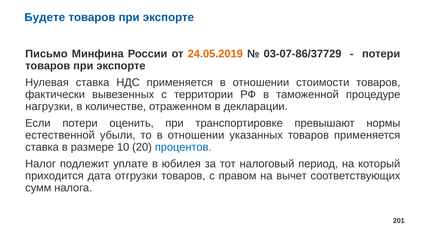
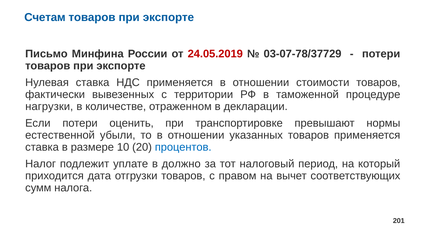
Будете: Будете -> Счетам (45, 17)
24.05.2019 colour: orange -> red (215, 54)
03-07-86/37729: 03-07-86/37729 -> 03-07-78/37729 (303, 54)
юбилея: юбилея -> должно (181, 164)
